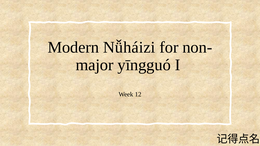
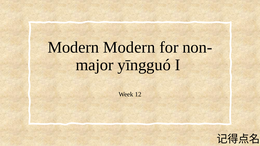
Modern Nǚháizi: Nǚháizi -> Modern (129, 47)
